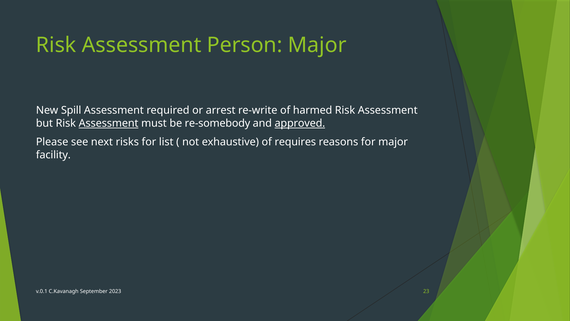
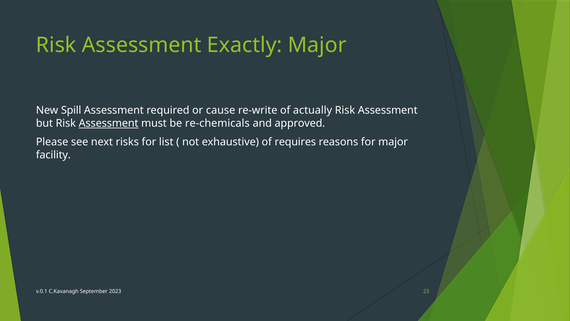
Person: Person -> Exactly (245, 45)
arrest: arrest -> cause (221, 110)
harmed: harmed -> actually (313, 110)
re-somebody: re-somebody -> re-chemicals (217, 123)
approved underline: present -> none (300, 123)
